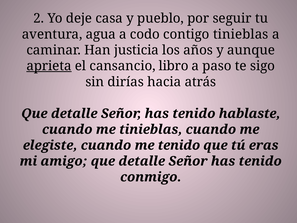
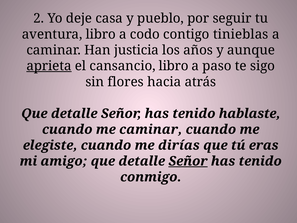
aventura agua: agua -> libro (101, 34)
dirías: dirías -> flores (126, 82)
me tinieblas: tinieblas -> caminar (151, 129)
me tenido: tenido -> dirías (179, 145)
Señor underline: none -> present (188, 161)
